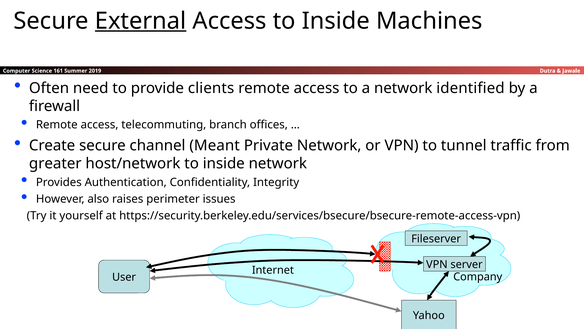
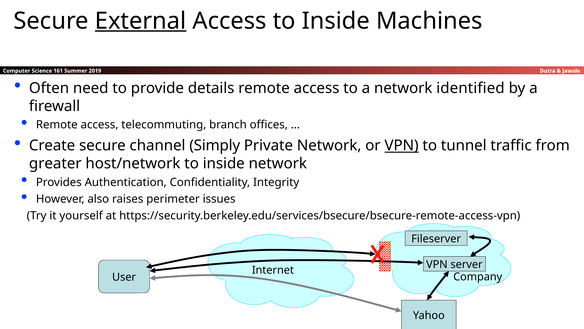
clients: clients -> details (211, 88)
Meant: Meant -> Simply (215, 145)
VPN underline: none -> present (402, 145)
